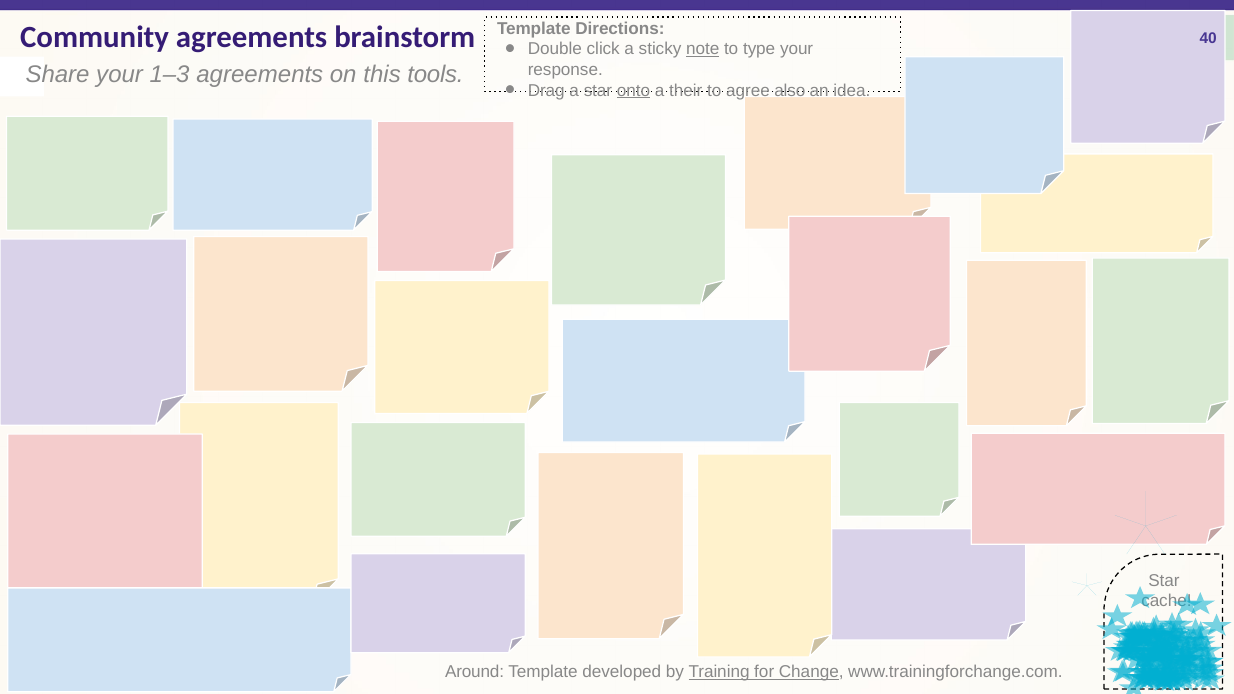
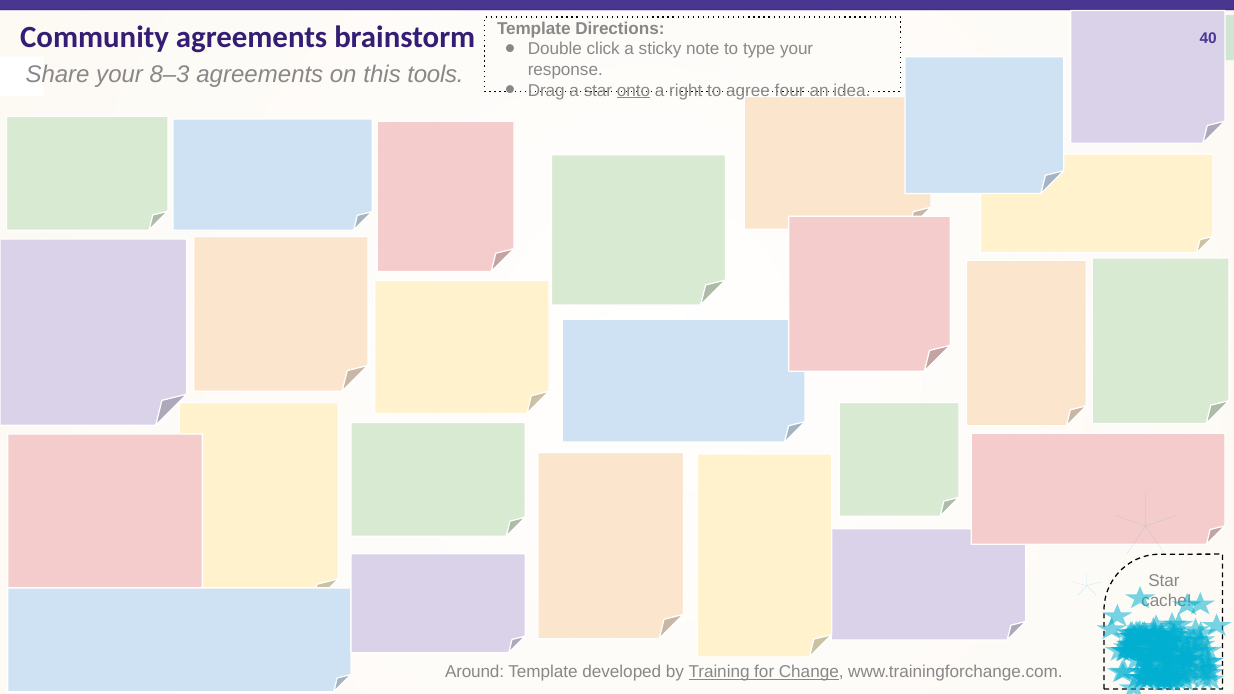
note underline: present -> none (703, 49)
1–3: 1–3 -> 8–3 (170, 74)
their: their -> right (686, 90)
also: also -> four (790, 90)
